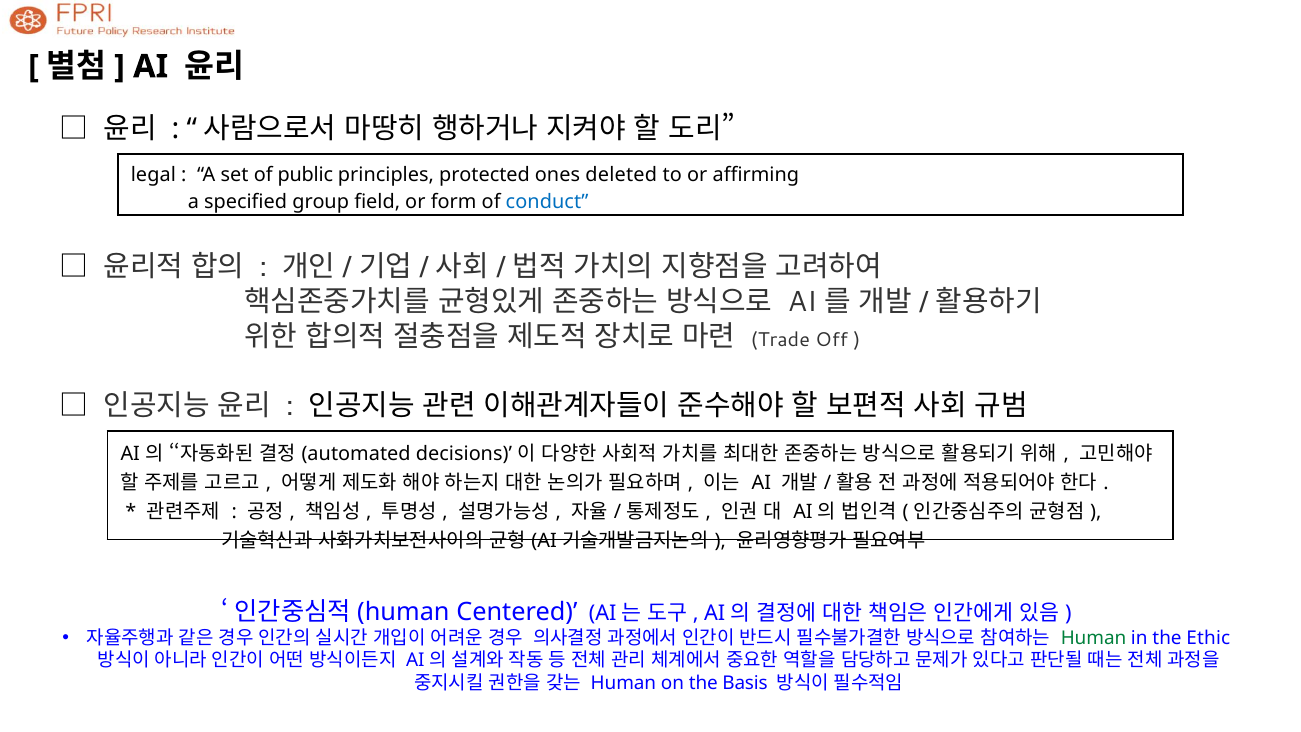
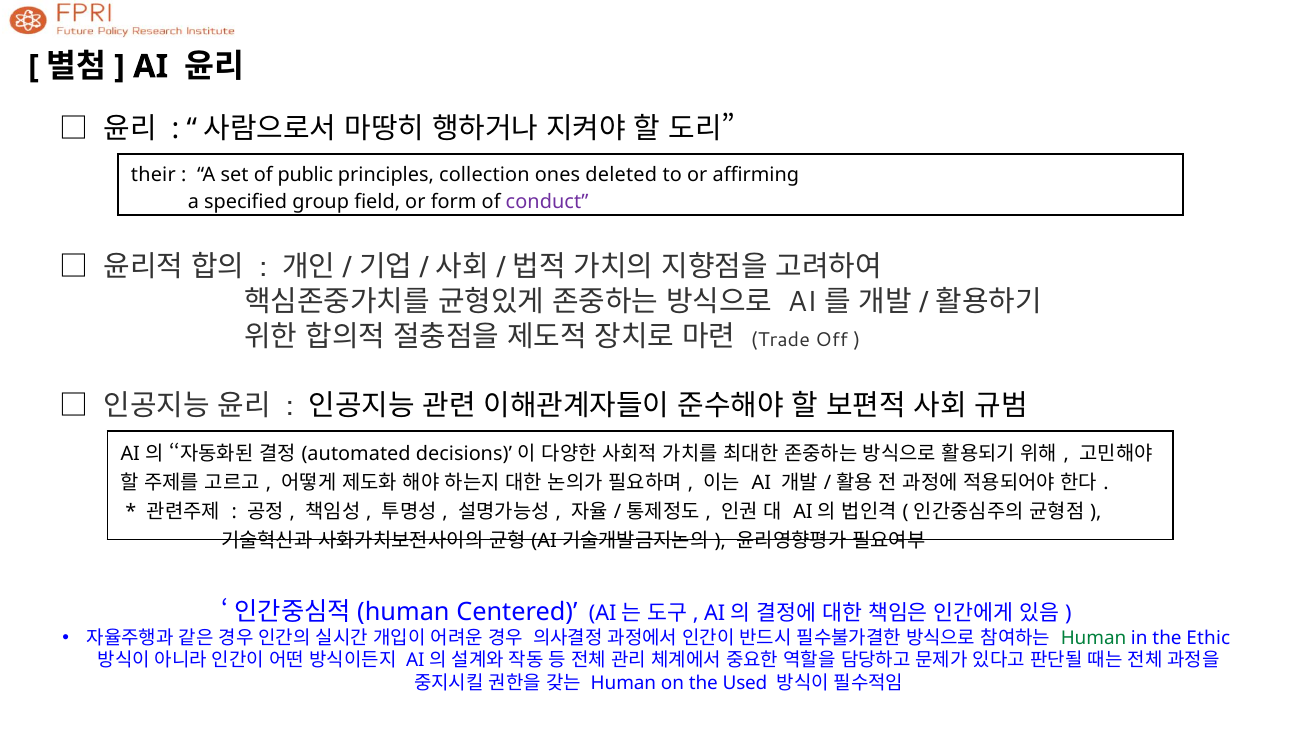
legal: legal -> their (153, 175)
protected: protected -> collection (484, 175)
conduct colour: blue -> purple (547, 202)
Basis: Basis -> Used (745, 683)
